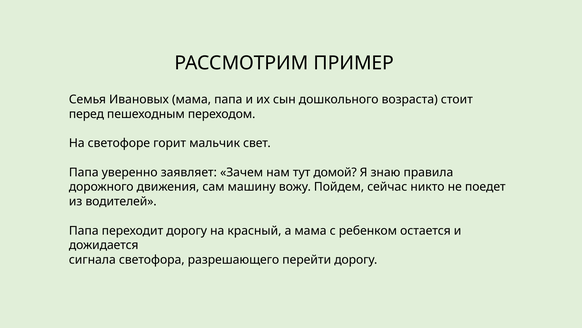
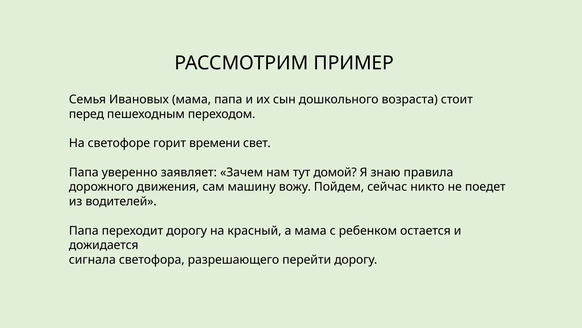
мальчик: мальчик -> времени (215, 143)
